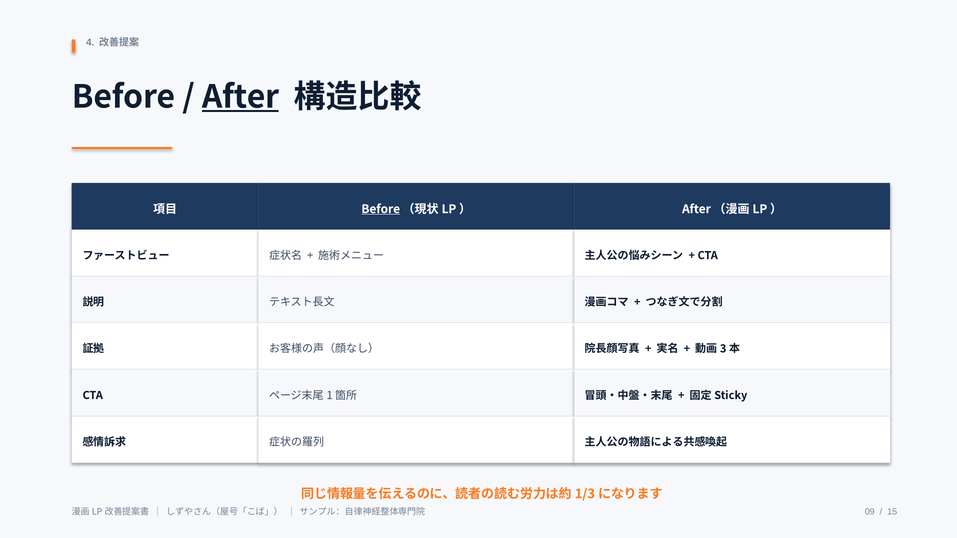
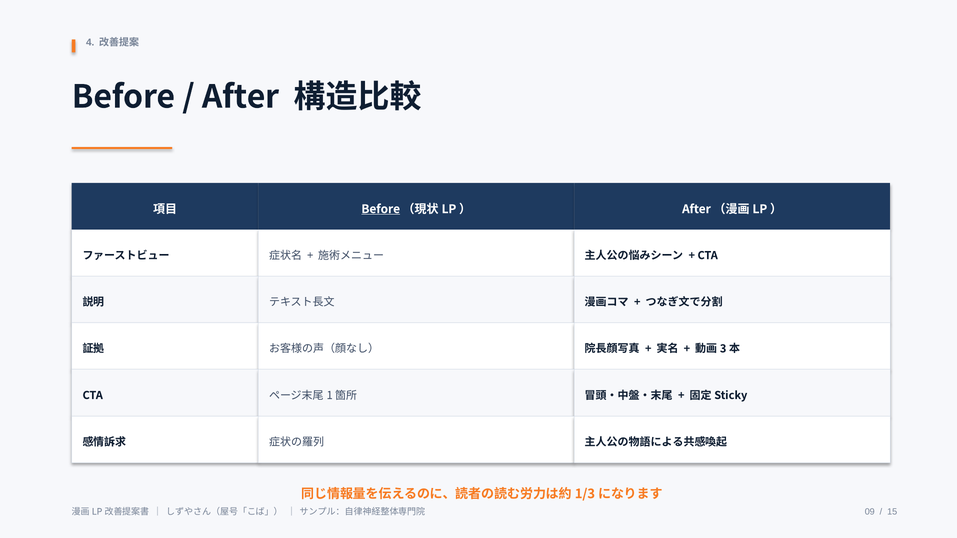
After underline: present -> none (240, 97)
